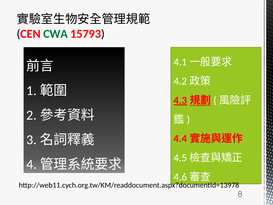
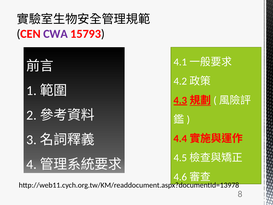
CWA colour: green -> purple (56, 34)
